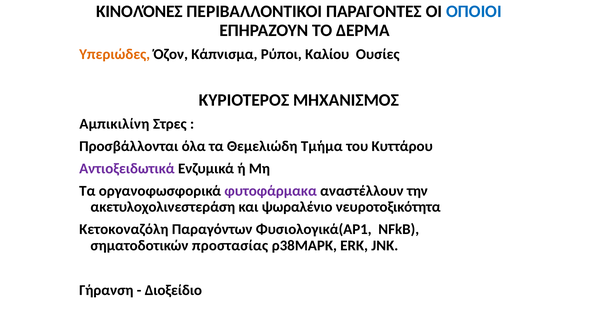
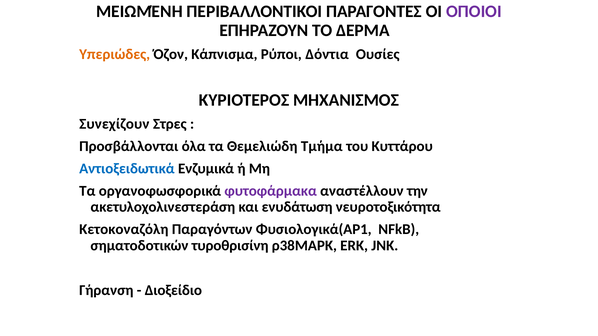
ΚΙΝΟΛΌΝΕΣ: ΚΙΝΟΛΌΝΕΣ -> ΜΕΙΩΜΈΝΗ (139, 12)
ΟΠΟΙΟΙ colour: blue -> purple (474, 12)
Καλίου: Καλίου -> Δόντια (327, 54)
Αμπικιλίνη: Αμπικιλίνη -> Συνεχίζουν (114, 124)
Αντιοξειδωτικά colour: purple -> blue (127, 169)
ψωραλένιο: ψωραλένιο -> ενυδάτωση (297, 207)
προστασίας: προστασίας -> τυροθρισίνη (230, 246)
